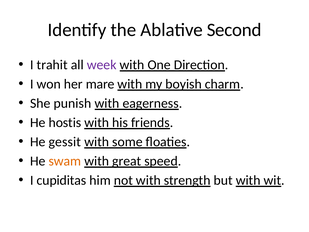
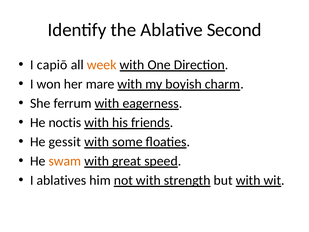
trahit: trahit -> capiō (52, 65)
week colour: purple -> orange (102, 65)
punish: punish -> ferrum (73, 103)
hostis: hostis -> noctis (65, 123)
cupiditas: cupiditas -> ablatives (61, 180)
